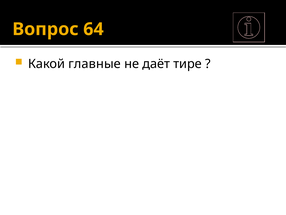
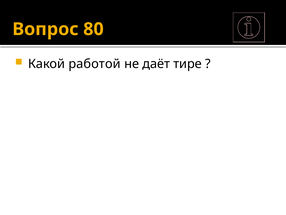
64: 64 -> 80 (93, 29)
главные: главные -> работой (95, 64)
